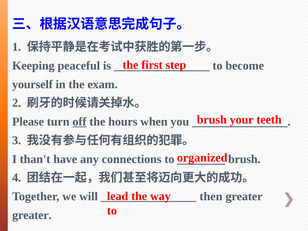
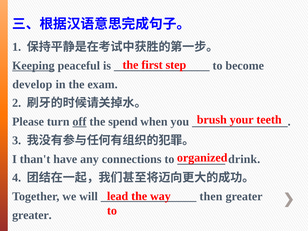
Keeping underline: none -> present (33, 66)
yourself: yourself -> develop (32, 84)
hours: hours -> spend (123, 122)
brush: brush -> drink (244, 159)
